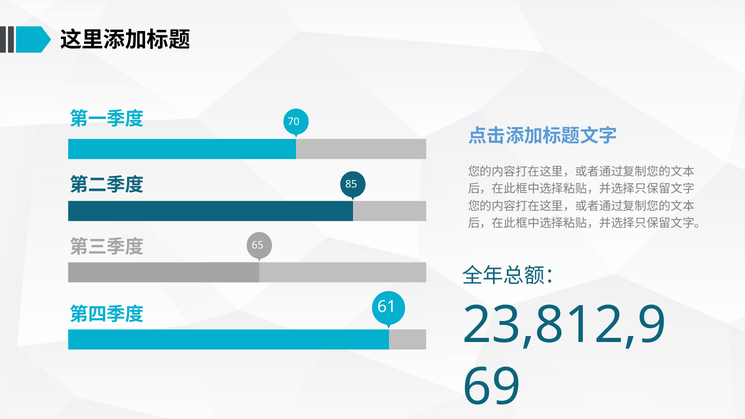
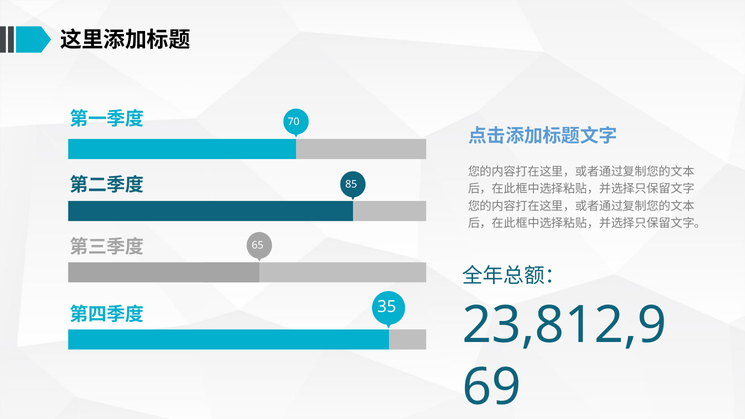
61: 61 -> 35 (387, 307)
